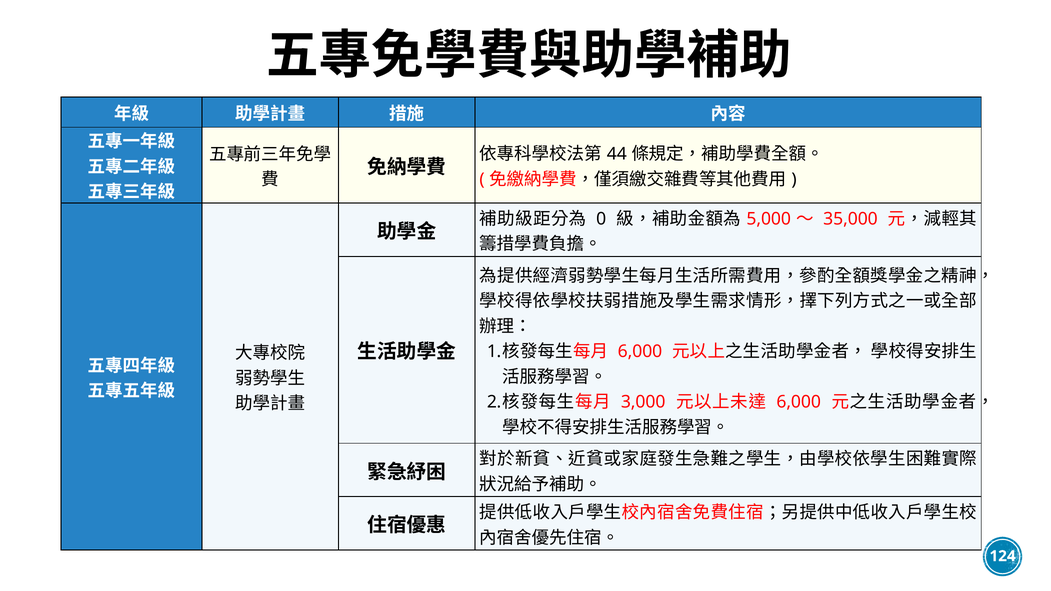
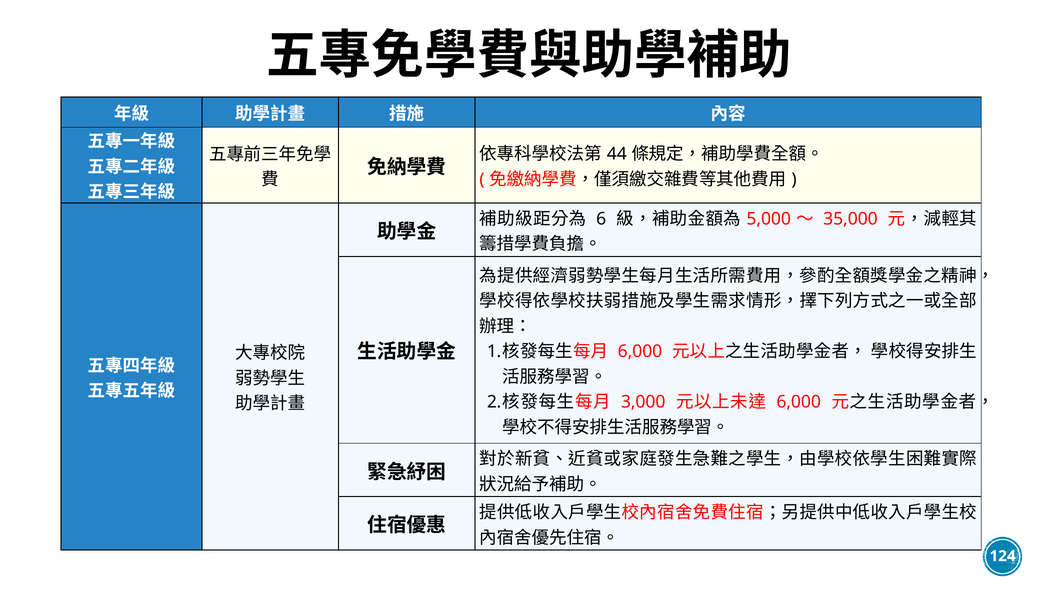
0: 0 -> 6 (601, 219)
